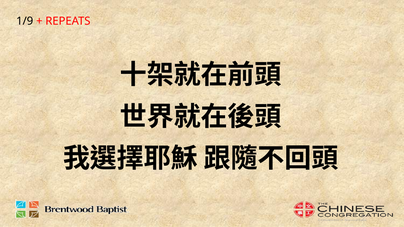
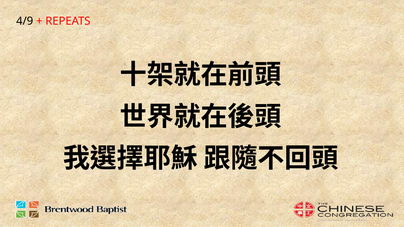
1/9: 1/9 -> 4/9 (25, 21)
